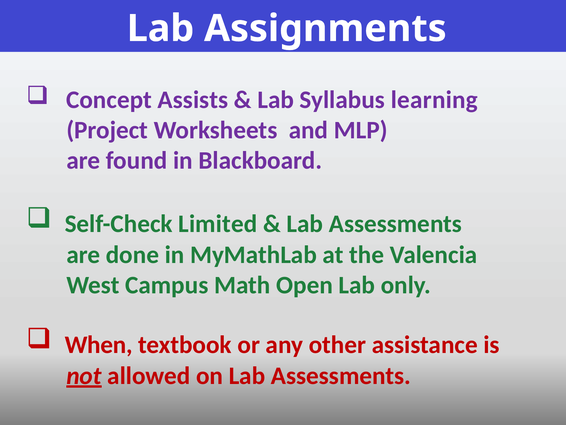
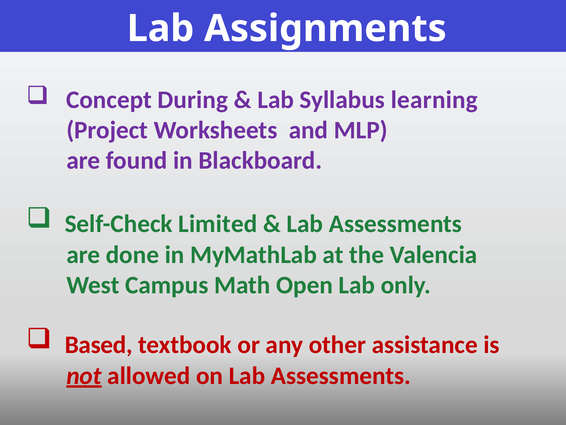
Assists: Assists -> During (193, 100)
When: When -> Based (99, 344)
